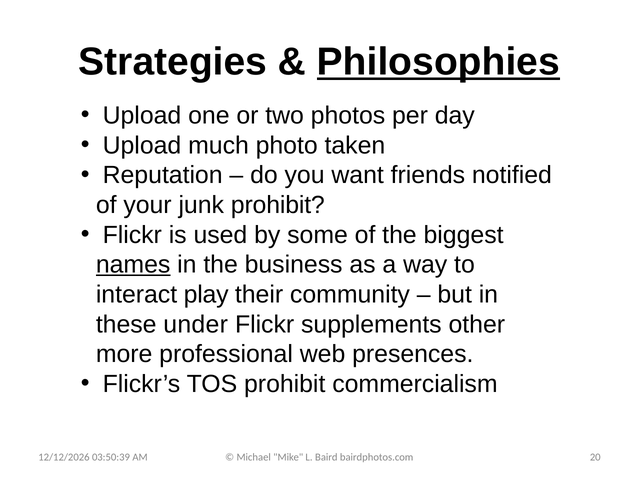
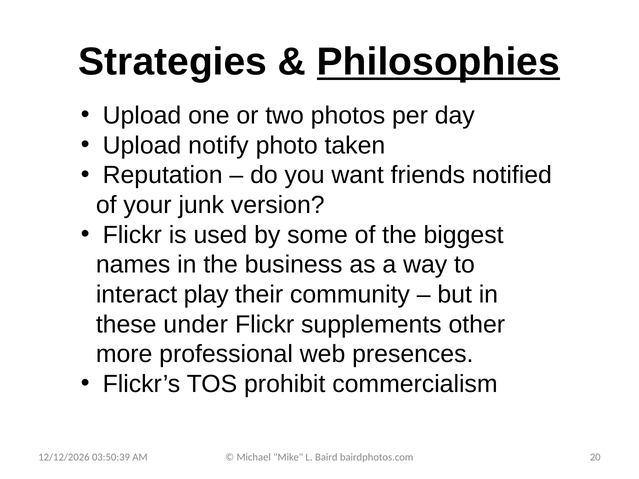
much: much -> notify (218, 145)
junk prohibit: prohibit -> version (278, 205)
names underline: present -> none (133, 265)
